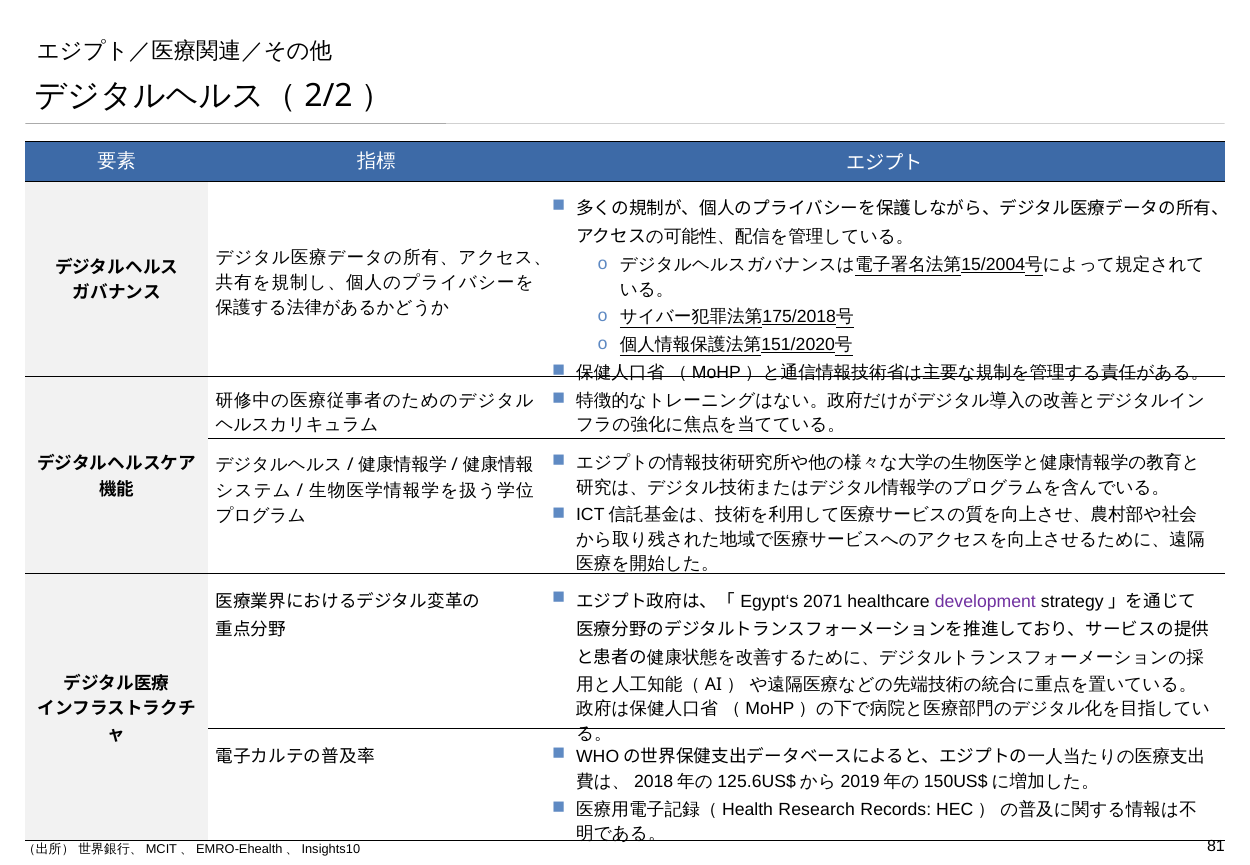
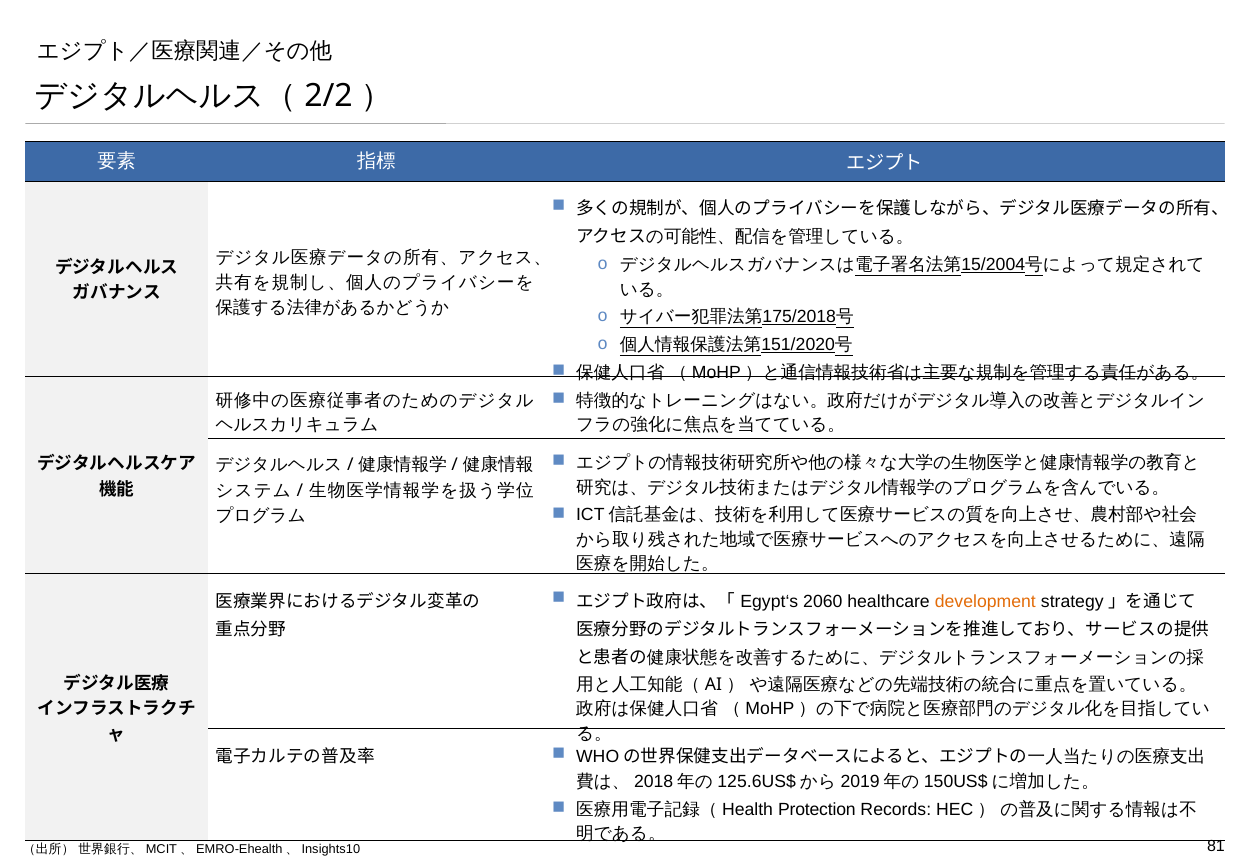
2071: 2071 -> 2060 (823, 602)
development colour: purple -> orange (985, 602)
Research: Research -> Protection (817, 810)
